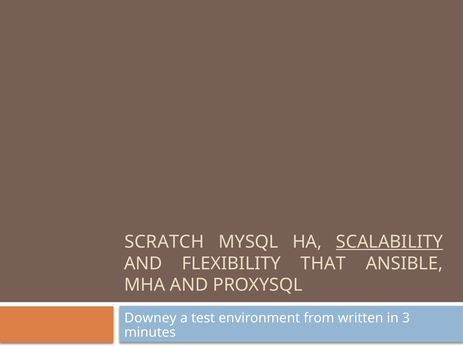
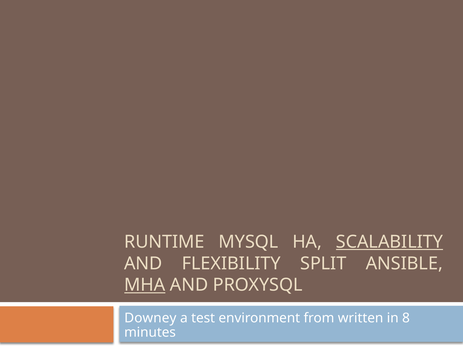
SCRATCH: SCRATCH -> RUNTIME (164, 242)
THAT: THAT -> SPLIT (323, 264)
MHA underline: none -> present (145, 285)
3: 3 -> 8 (406, 318)
